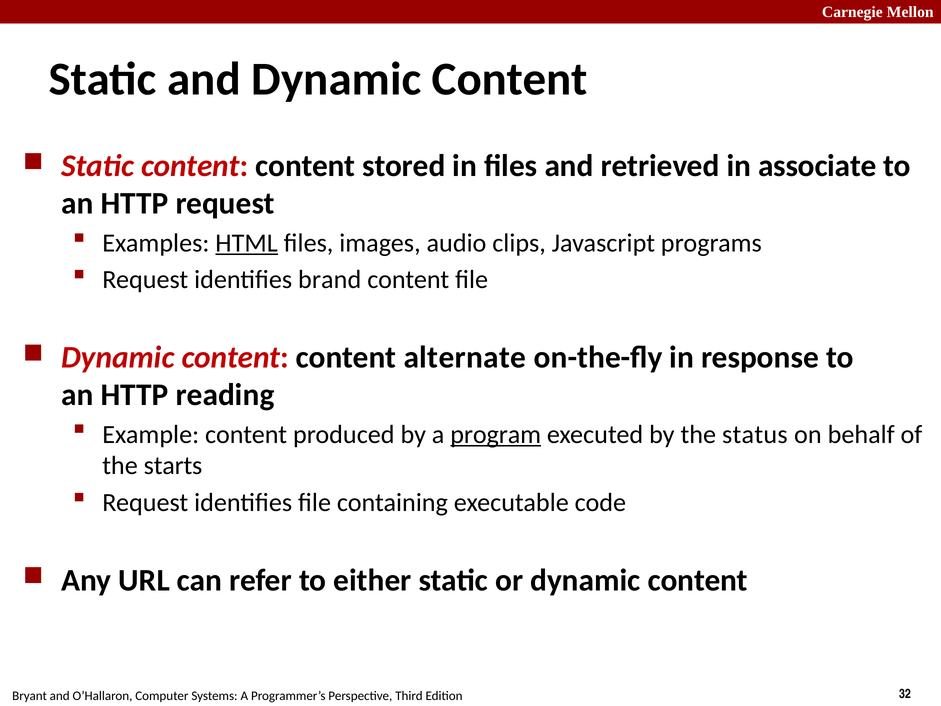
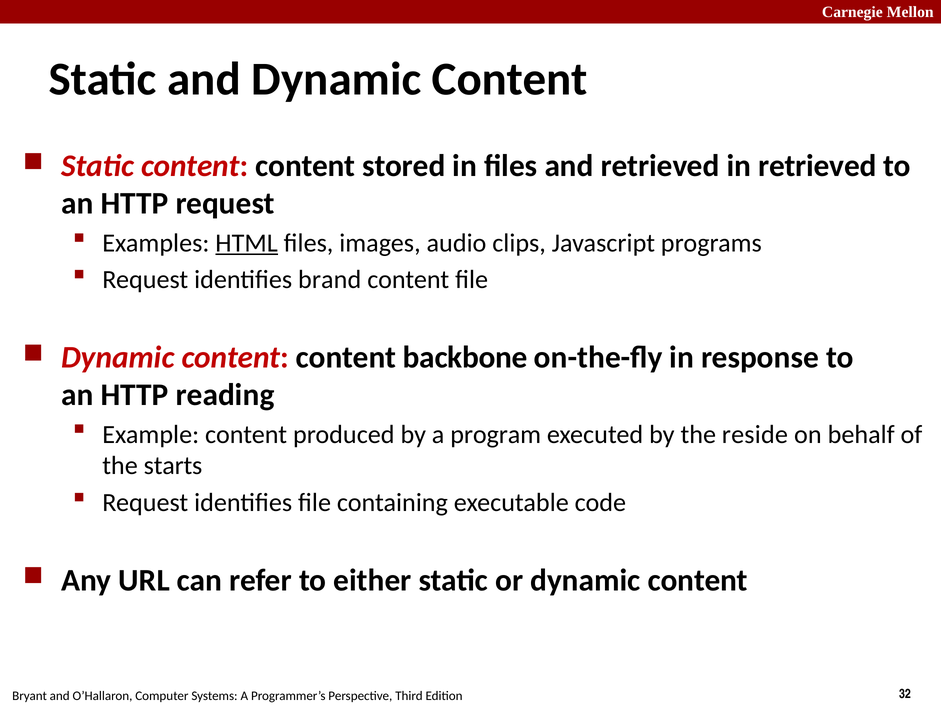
in associate: associate -> retrieved (817, 166)
alternate: alternate -> backbone (465, 357)
program underline: present -> none (496, 434)
status: status -> reside (755, 434)
